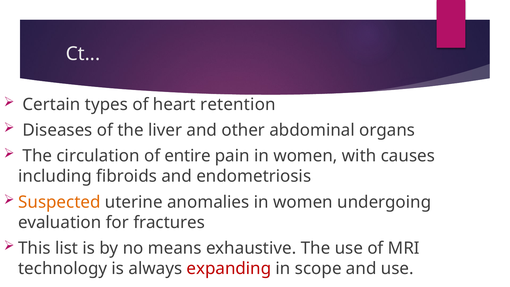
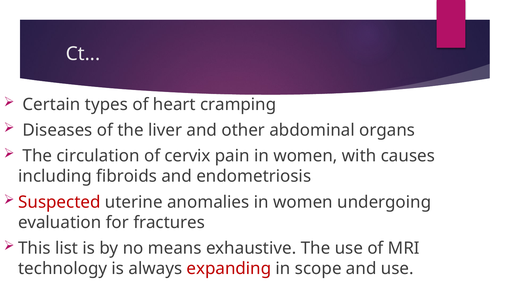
retention: retention -> cramping (238, 104)
entire: entire -> cervix (188, 156)
Suspected colour: orange -> red (59, 202)
